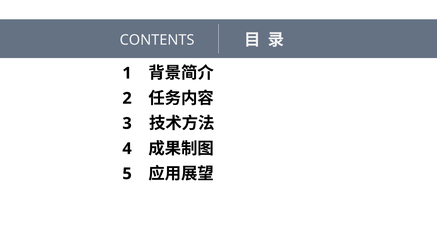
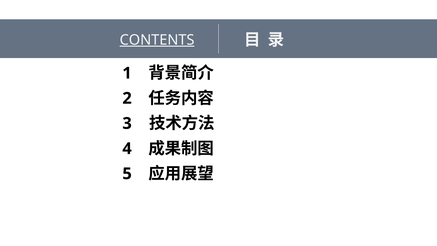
CONTENTS underline: none -> present (157, 40)
